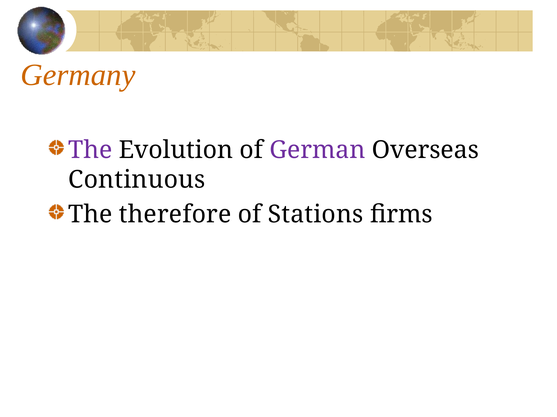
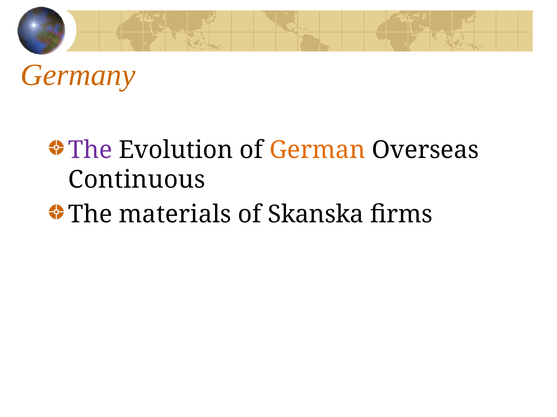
German colour: purple -> orange (317, 150)
therefore: therefore -> materials (175, 215)
Stations: Stations -> Skanska (316, 215)
